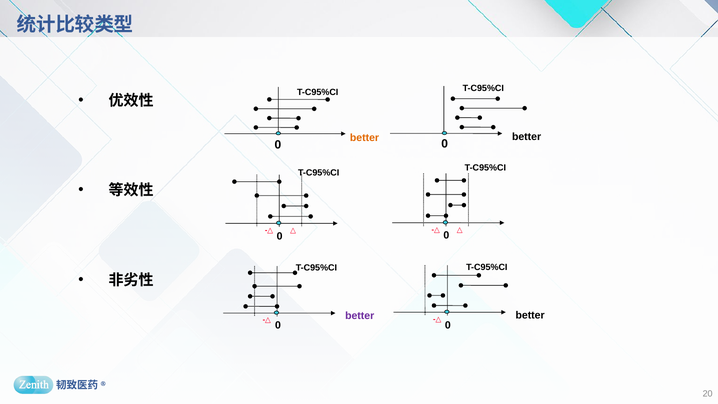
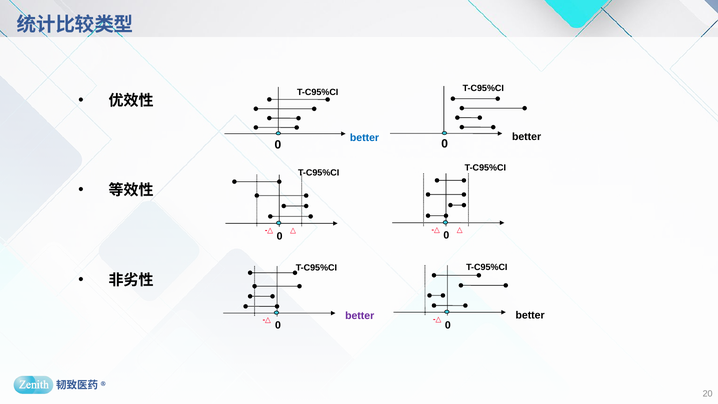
better colour: orange -> blue (364, 138)
